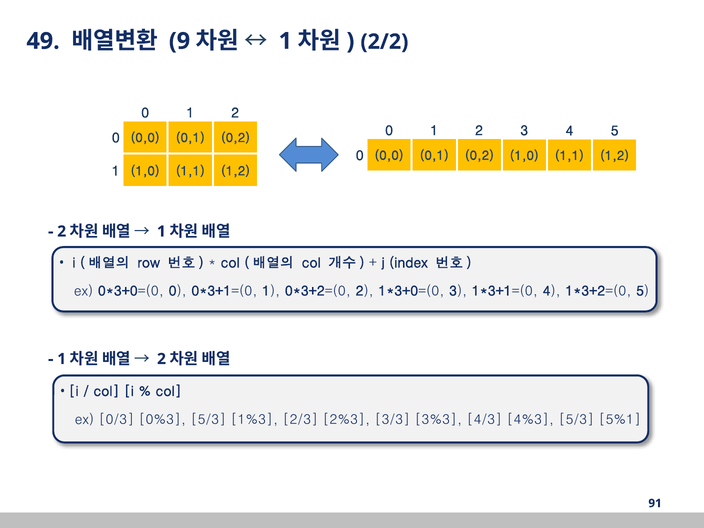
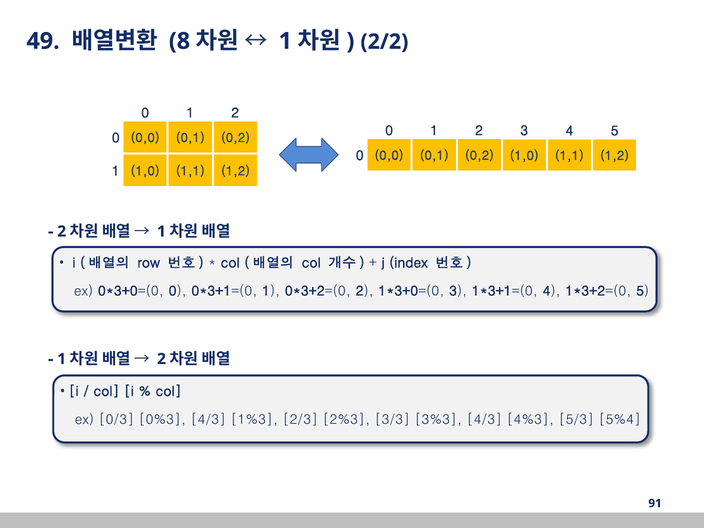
9: 9 -> 8 (179, 41)
0%3 5/3: 5/3 -> 4/3 (208, 420)
5%1: 5%1 -> 5%4 (620, 420)
